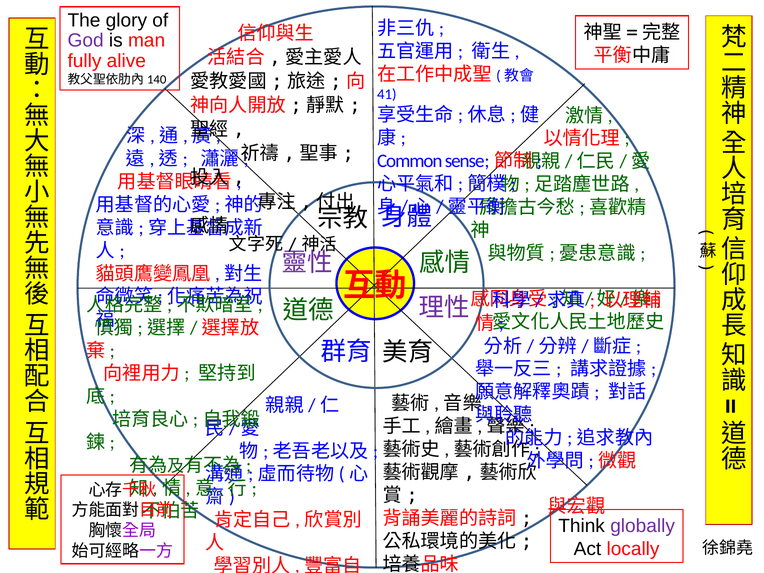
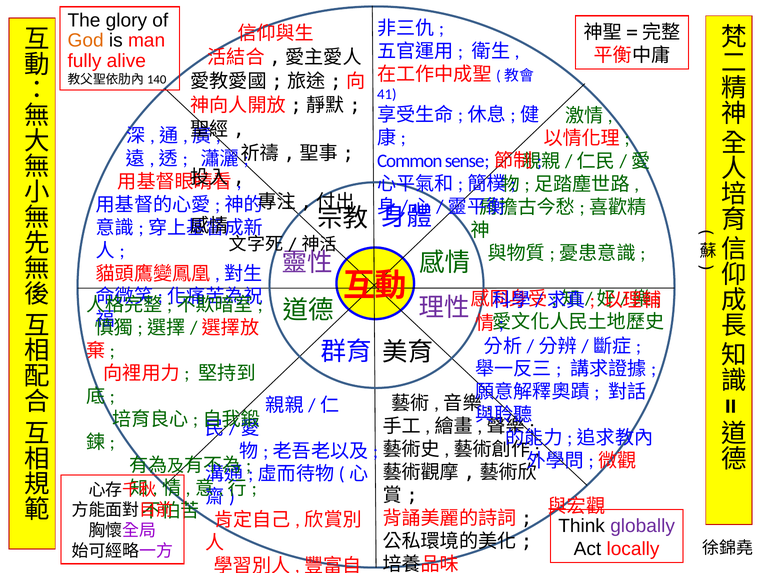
God colour: purple -> orange (86, 41)
